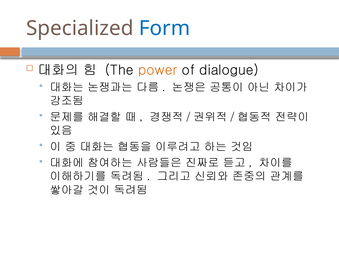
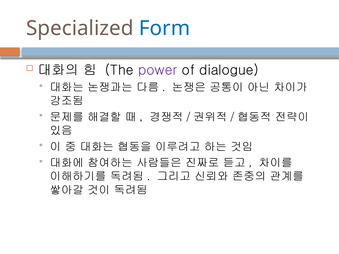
power colour: orange -> purple (158, 70)
